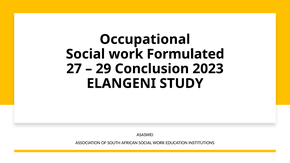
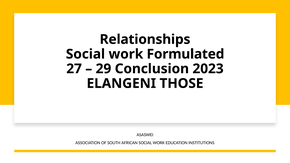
Occupational: Occupational -> Relationships (145, 39)
STUDY: STUDY -> THOSE (181, 83)
